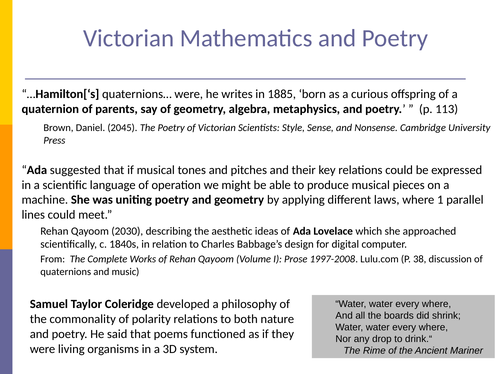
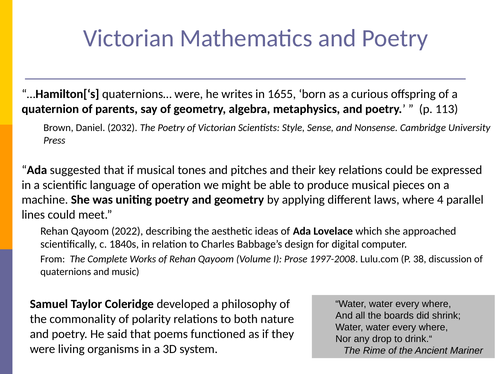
1885: 1885 -> 1655 (282, 94)
2045: 2045 -> 2032 (122, 128)
1: 1 -> 4 (440, 200)
2030: 2030 -> 2022 (127, 231)
